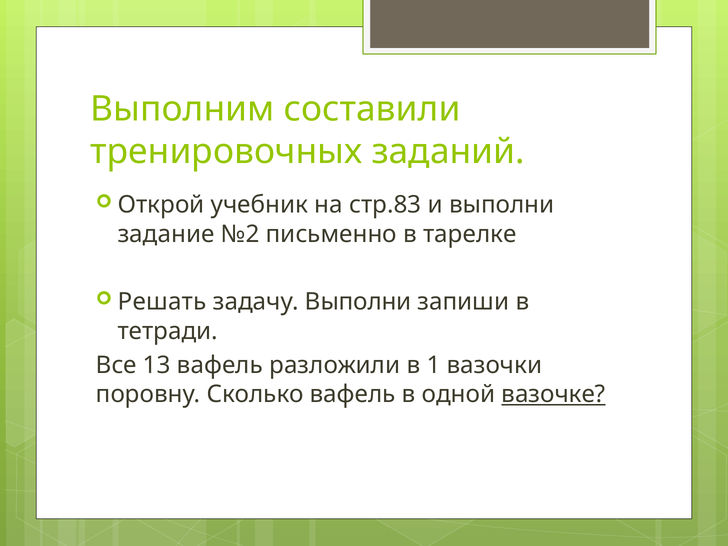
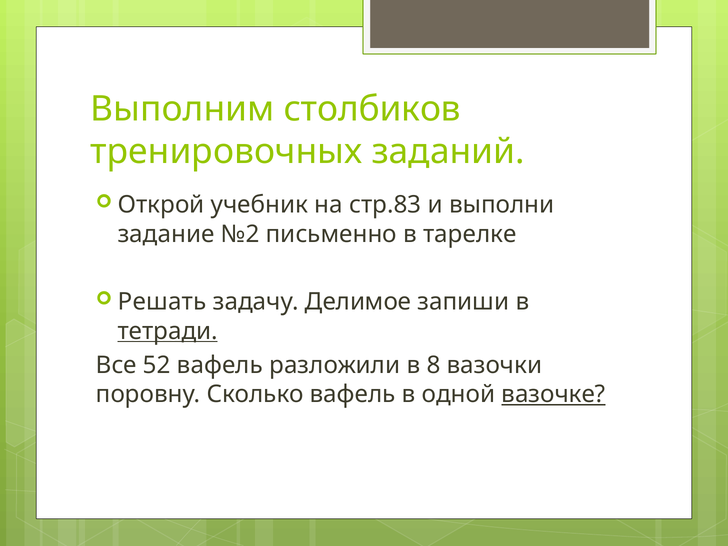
составили: составили -> столбиков (372, 109)
задачу Выполни: Выполни -> Делимое (358, 302)
тетради underline: none -> present (168, 331)
13: 13 -> 52 (157, 365)
1: 1 -> 8 (433, 365)
